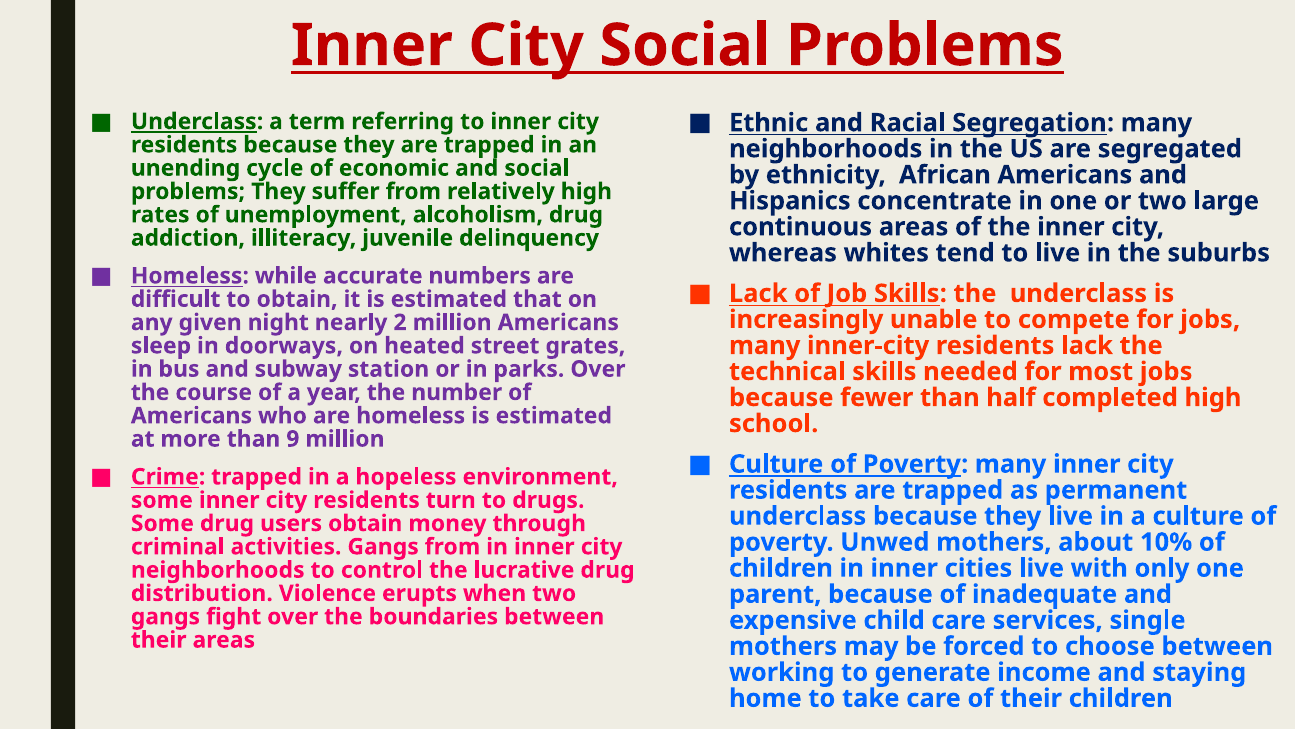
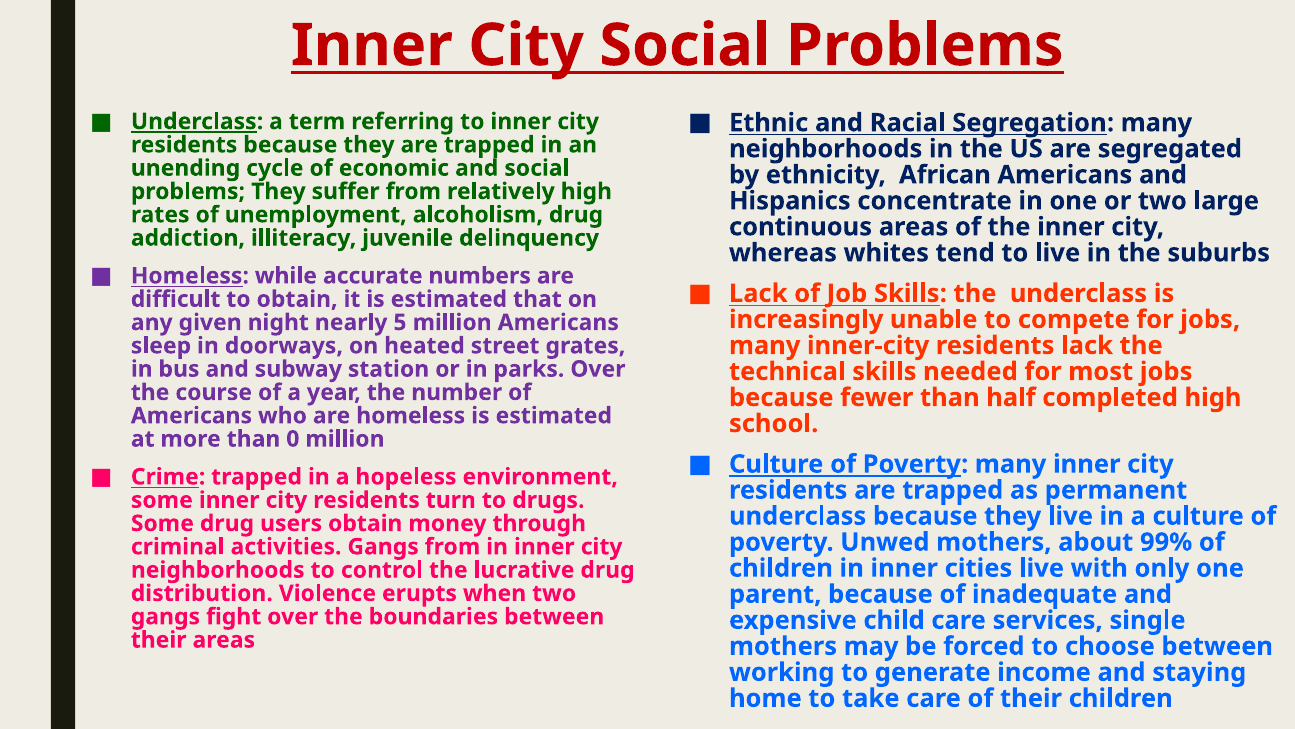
2: 2 -> 5 (400, 322)
9: 9 -> 0 (293, 439)
10%: 10% -> 99% (1166, 542)
